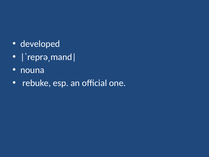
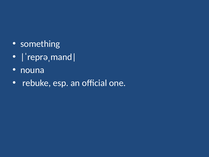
developed: developed -> something (40, 44)
